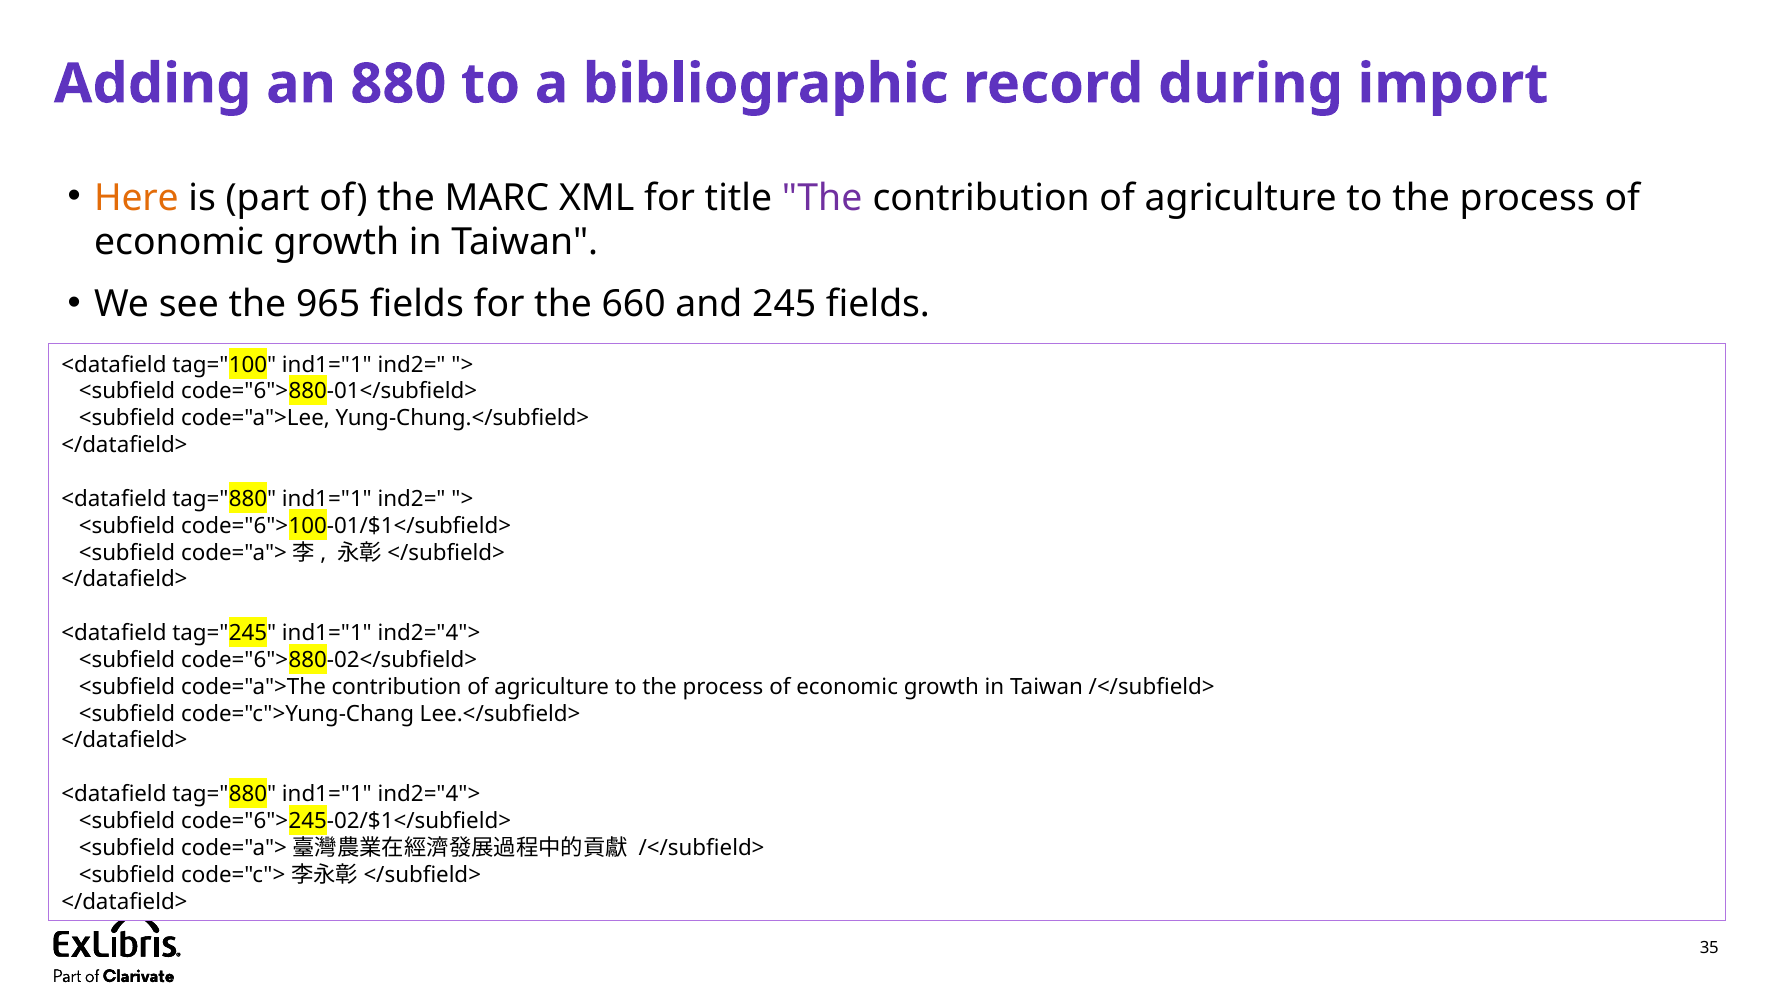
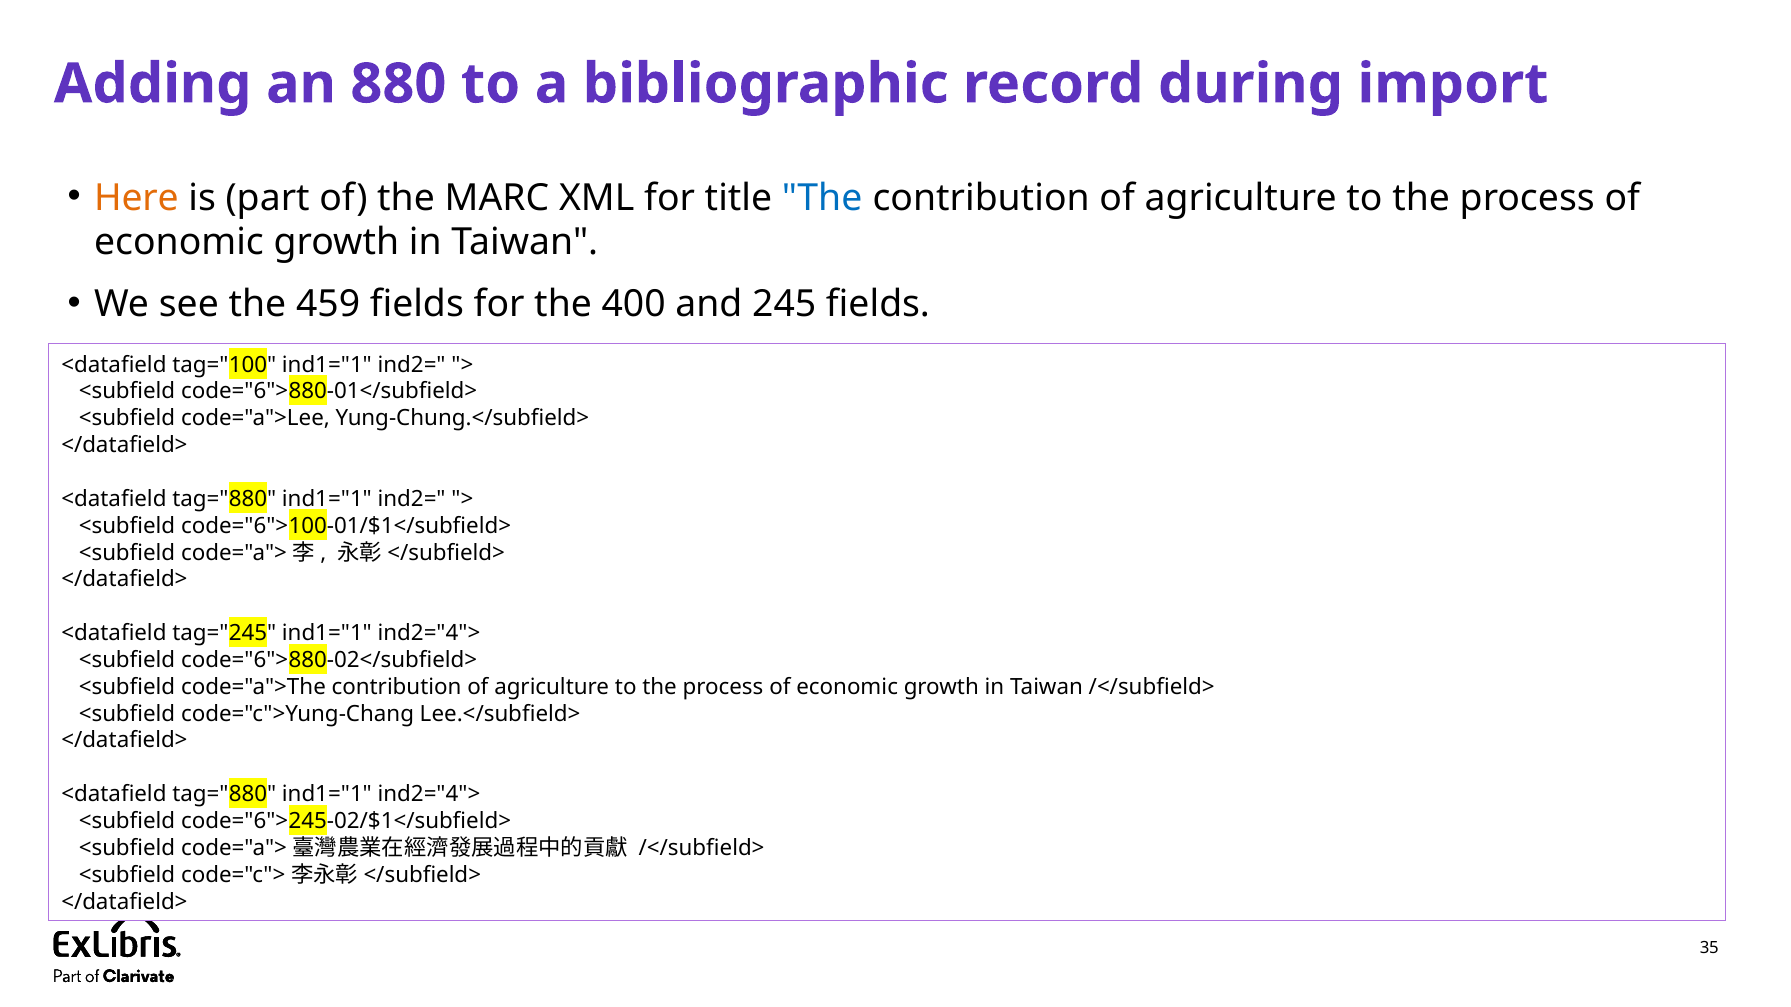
The colour: purple -> blue (822, 198)
965: 965 -> 459 (328, 304)
660: 660 -> 400 (634, 304)
